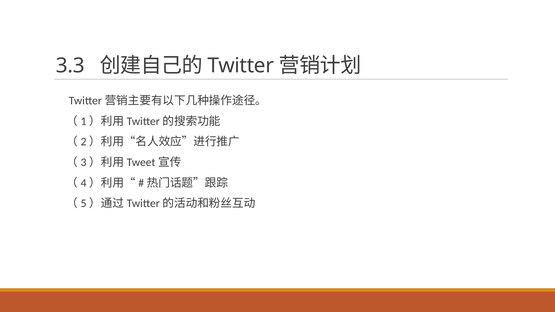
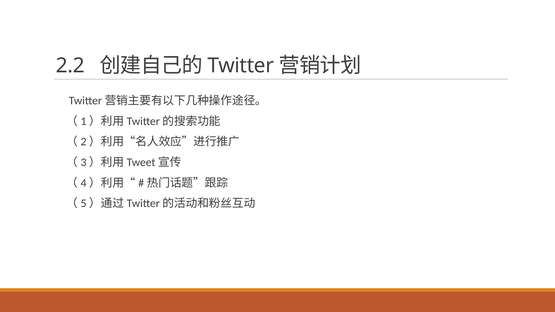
3.3: 3.3 -> 2.2 (70, 66)
